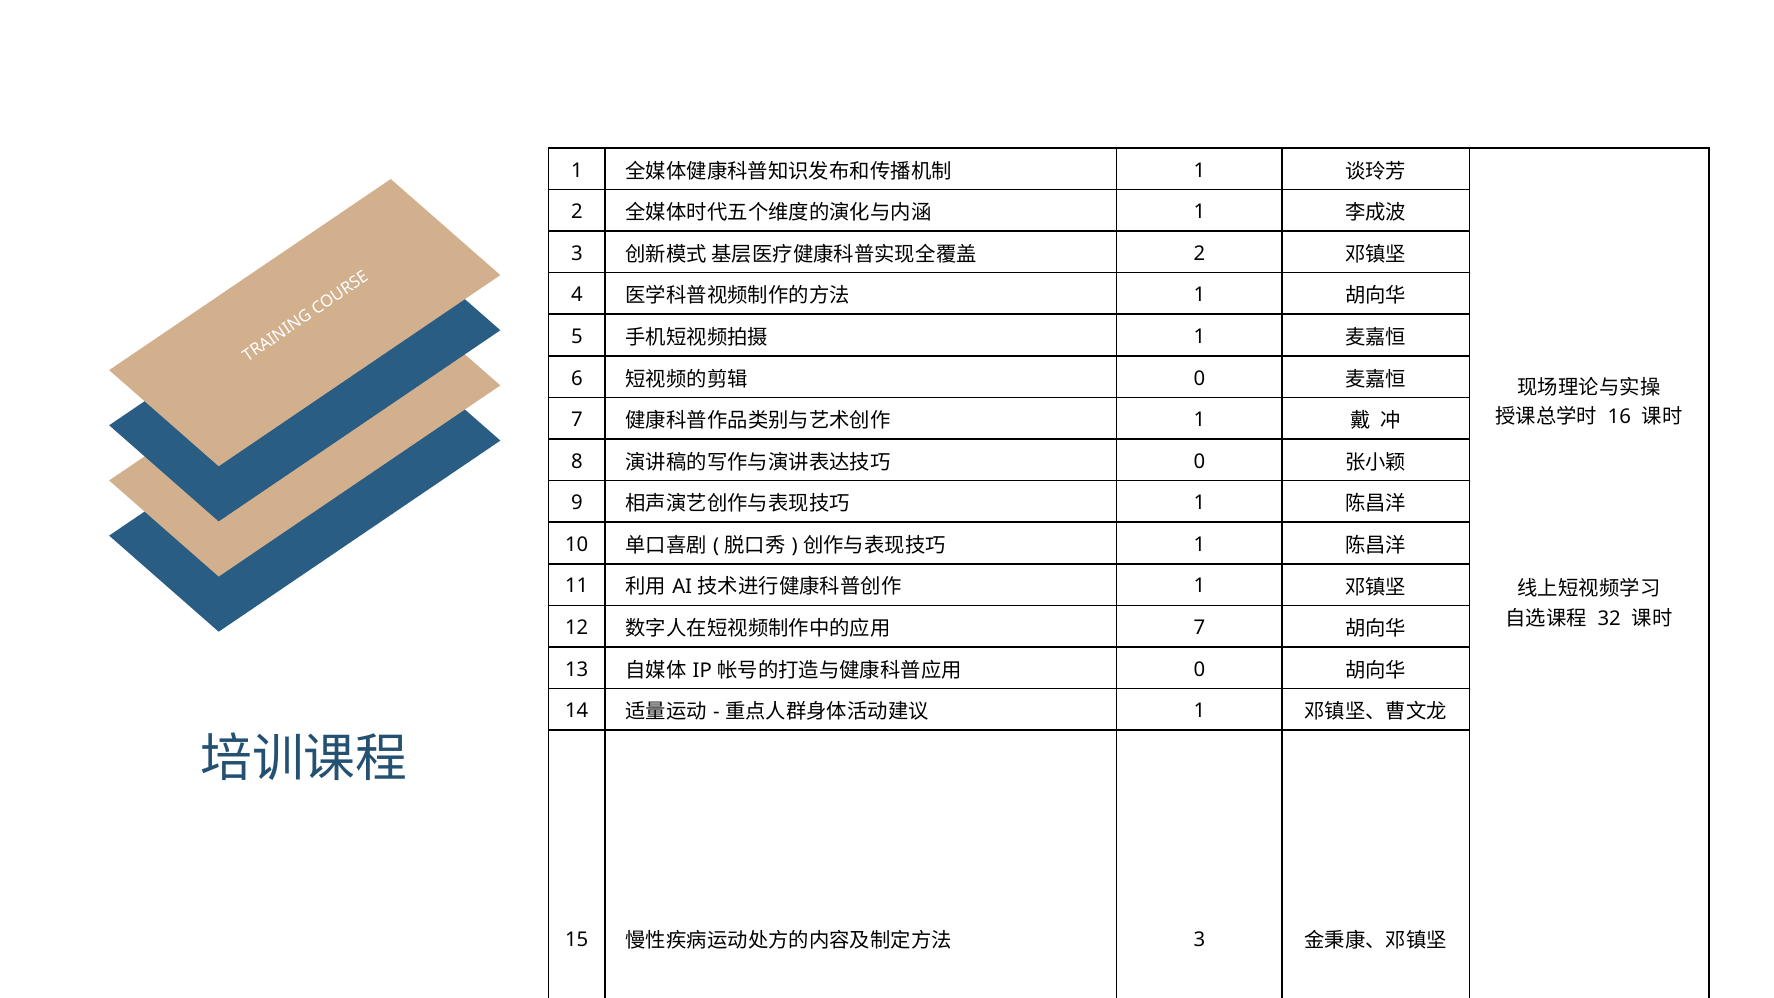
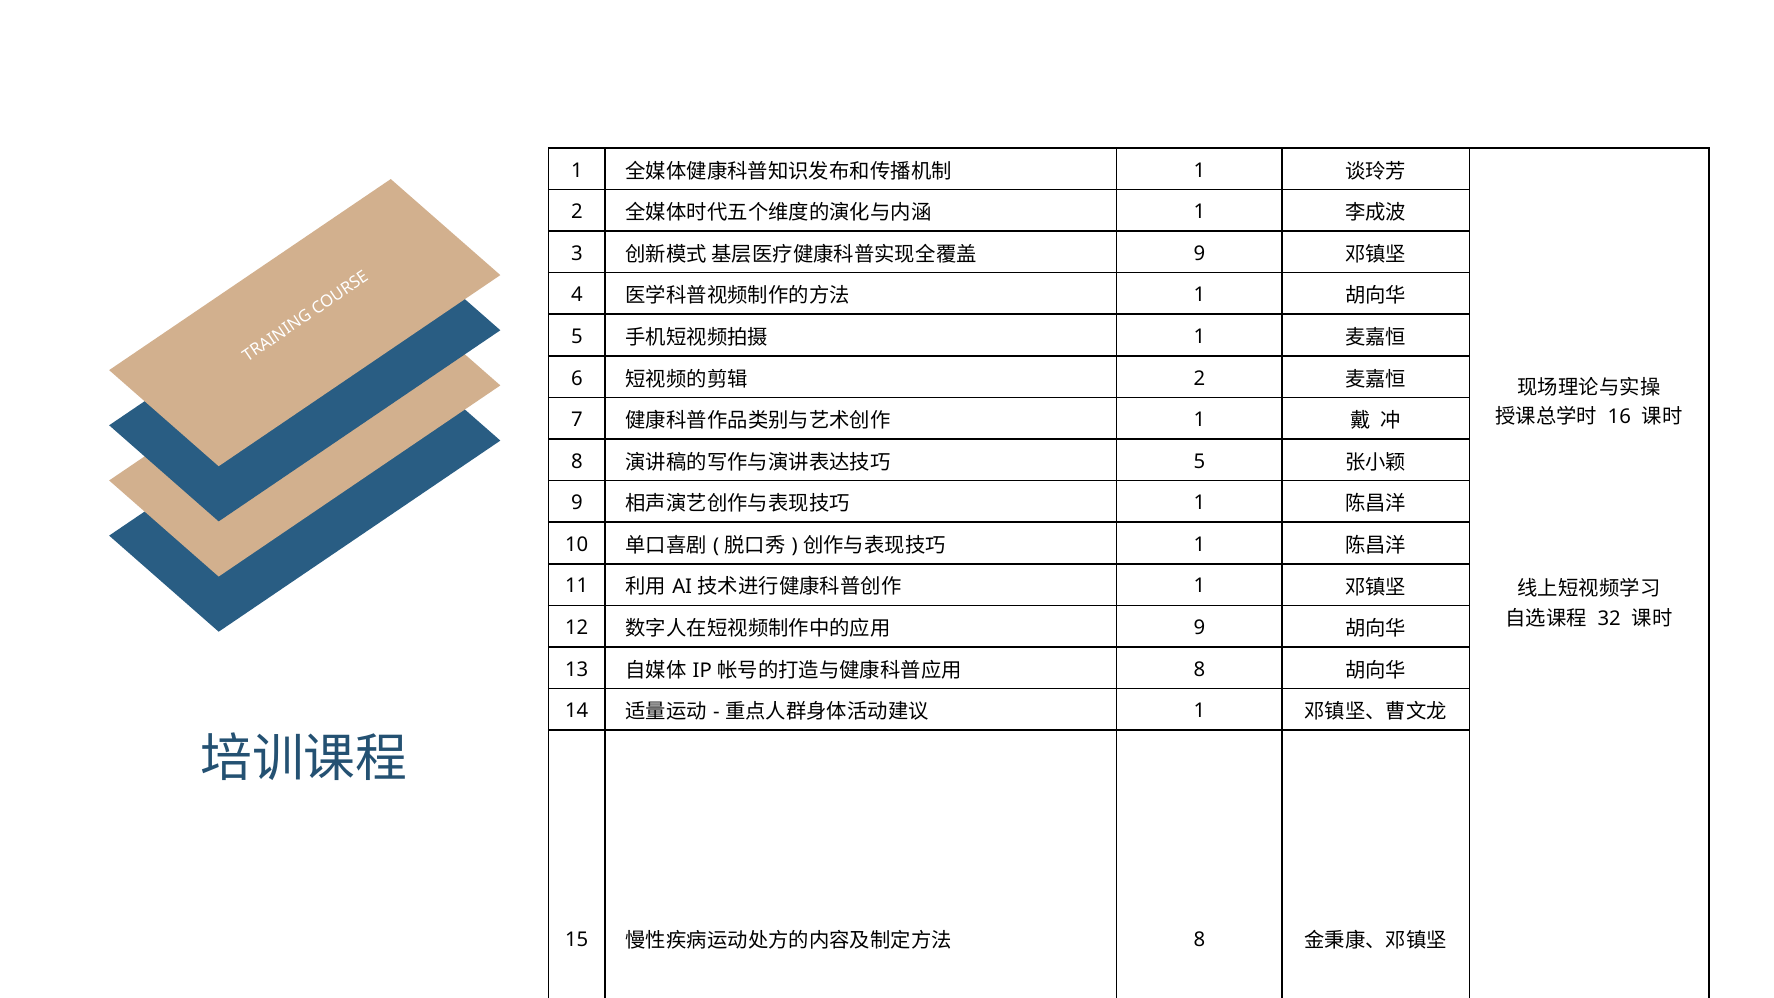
2: 2 -> 9 (1199, 253)
0: 0 -> 2 (1199, 378)
0: 0 -> 5 (1199, 461)
7: 7 -> 9 (1199, 628)
0: 0 -> 8 (1199, 669)
3: 3 -> 8 (1199, 940)
